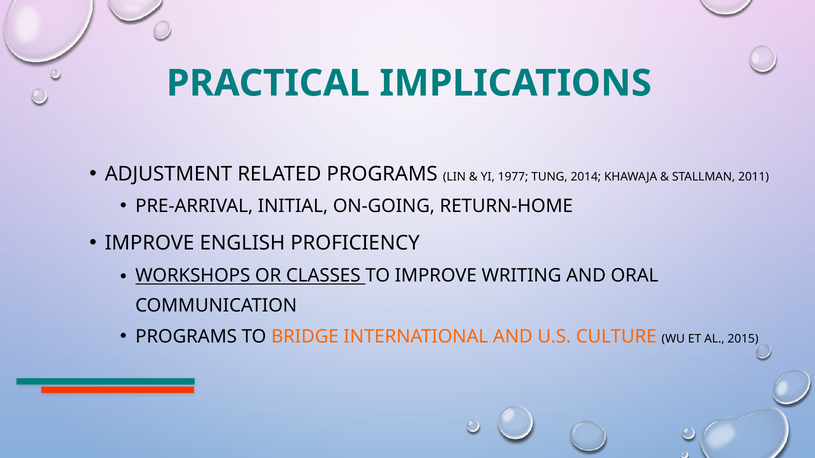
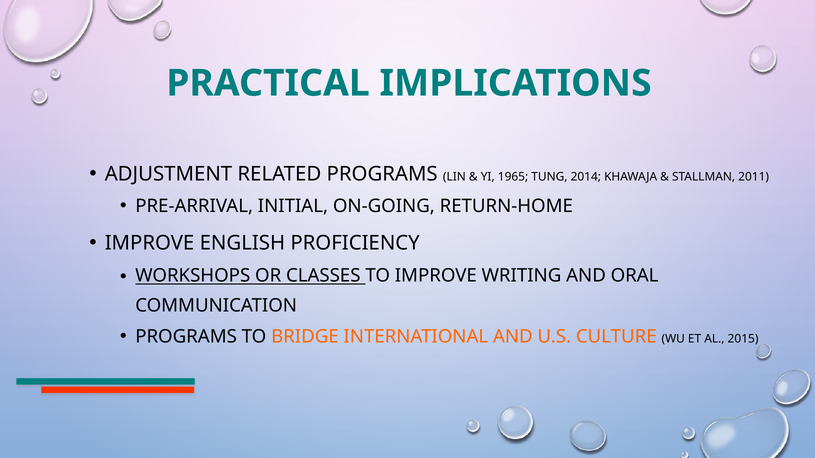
1977: 1977 -> 1965 (513, 177)
